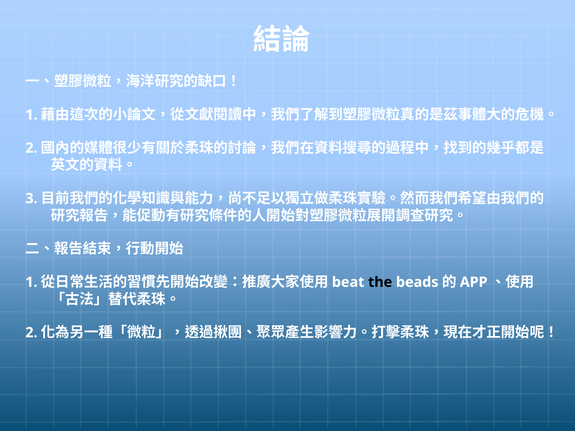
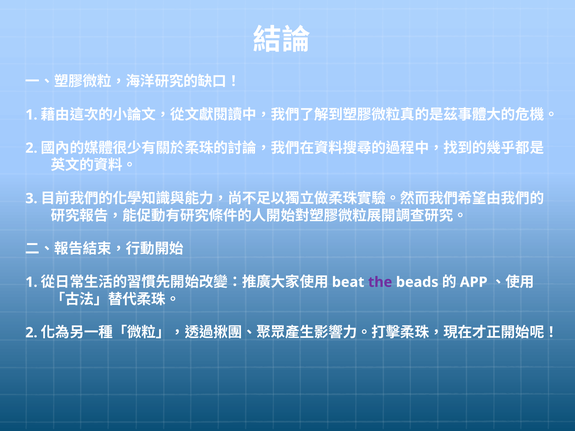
the colour: black -> purple (380, 282)
